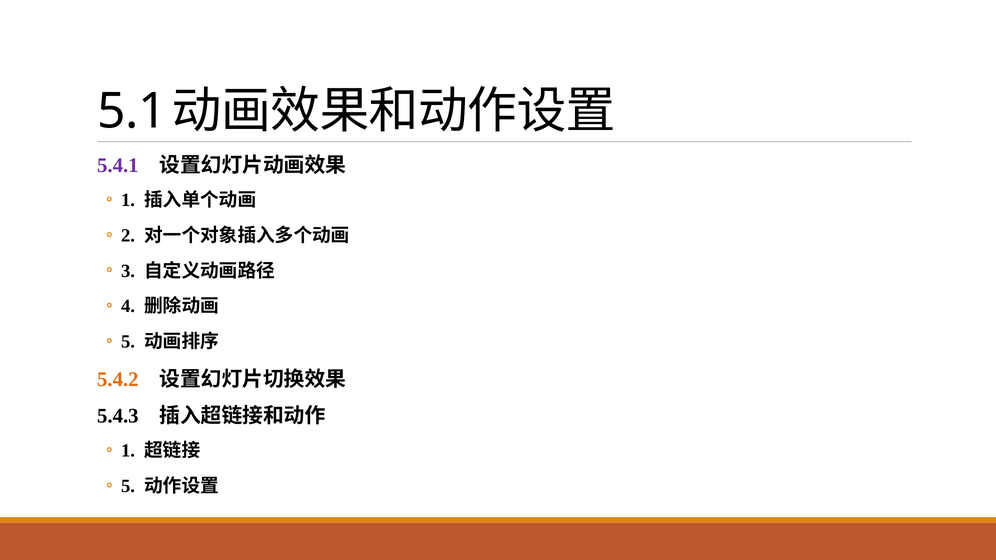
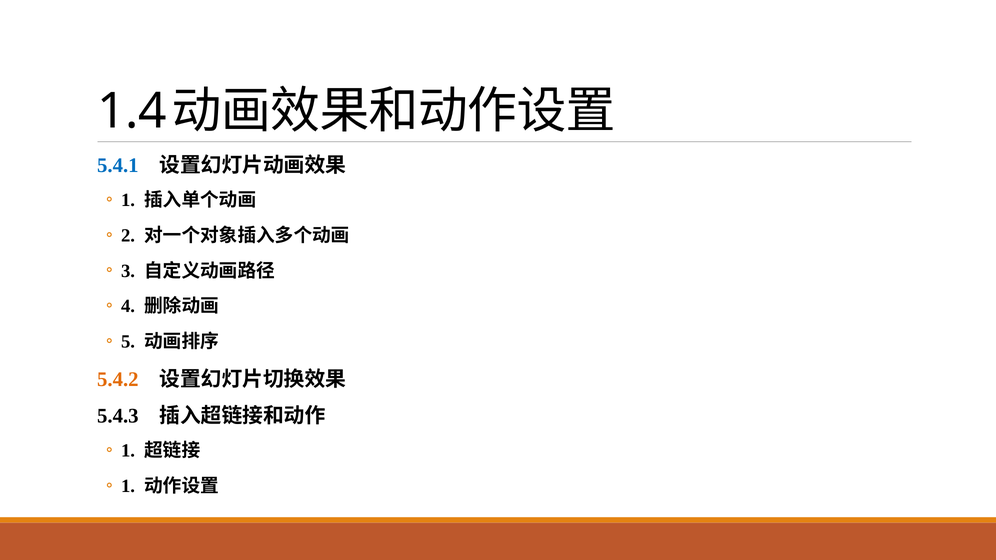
5.1: 5.1 -> 1.4 (132, 112)
5.4.1 colour: purple -> blue (118, 166)
5: 5 -> 1 (128, 486)
